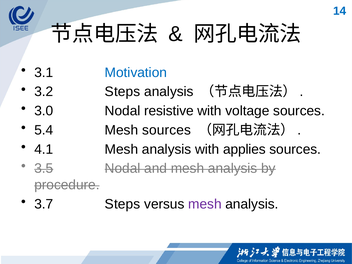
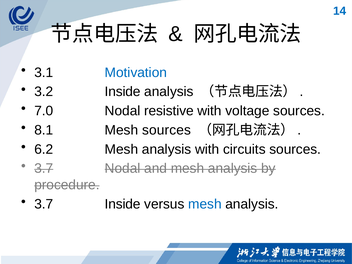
3.2 Steps: Steps -> Inside (123, 92)
3.0: 3.0 -> 7.0 (44, 111)
5.4: 5.4 -> 8.1 (44, 130)
4.1: 4.1 -> 6.2 (44, 149)
applies: applies -> circuits (244, 149)
3.5: 3.5 -> 3.7 (44, 168)
3.7 Steps: Steps -> Inside (123, 204)
mesh colour: purple -> blue (205, 204)
